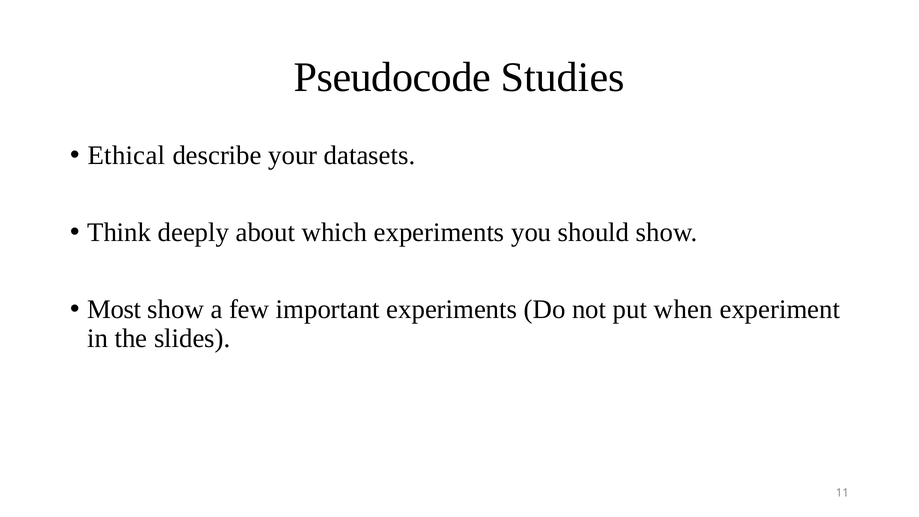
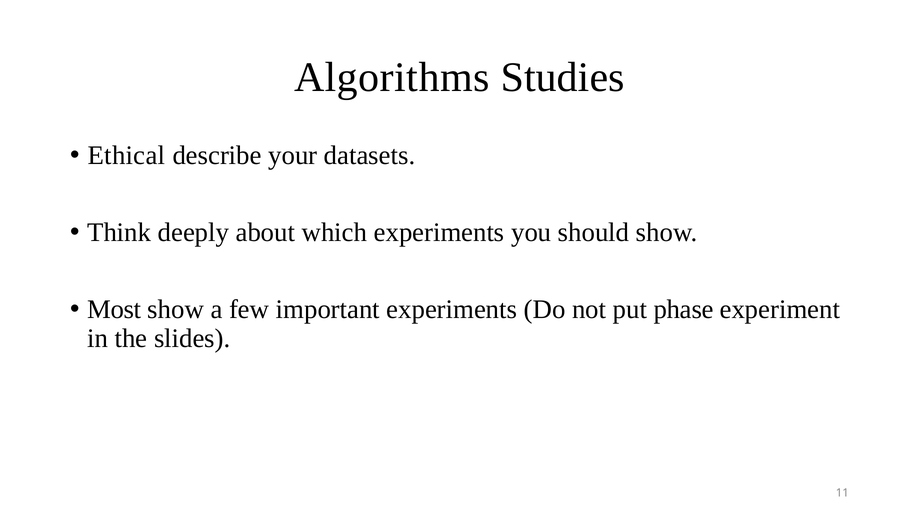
Pseudocode: Pseudocode -> Algorithms (392, 77)
when: when -> phase (684, 310)
